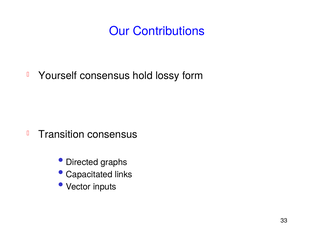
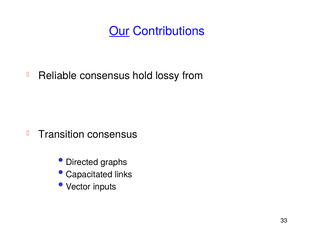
Our underline: none -> present (119, 31)
Yourself: Yourself -> Reliable (58, 76)
form: form -> from (193, 76)
